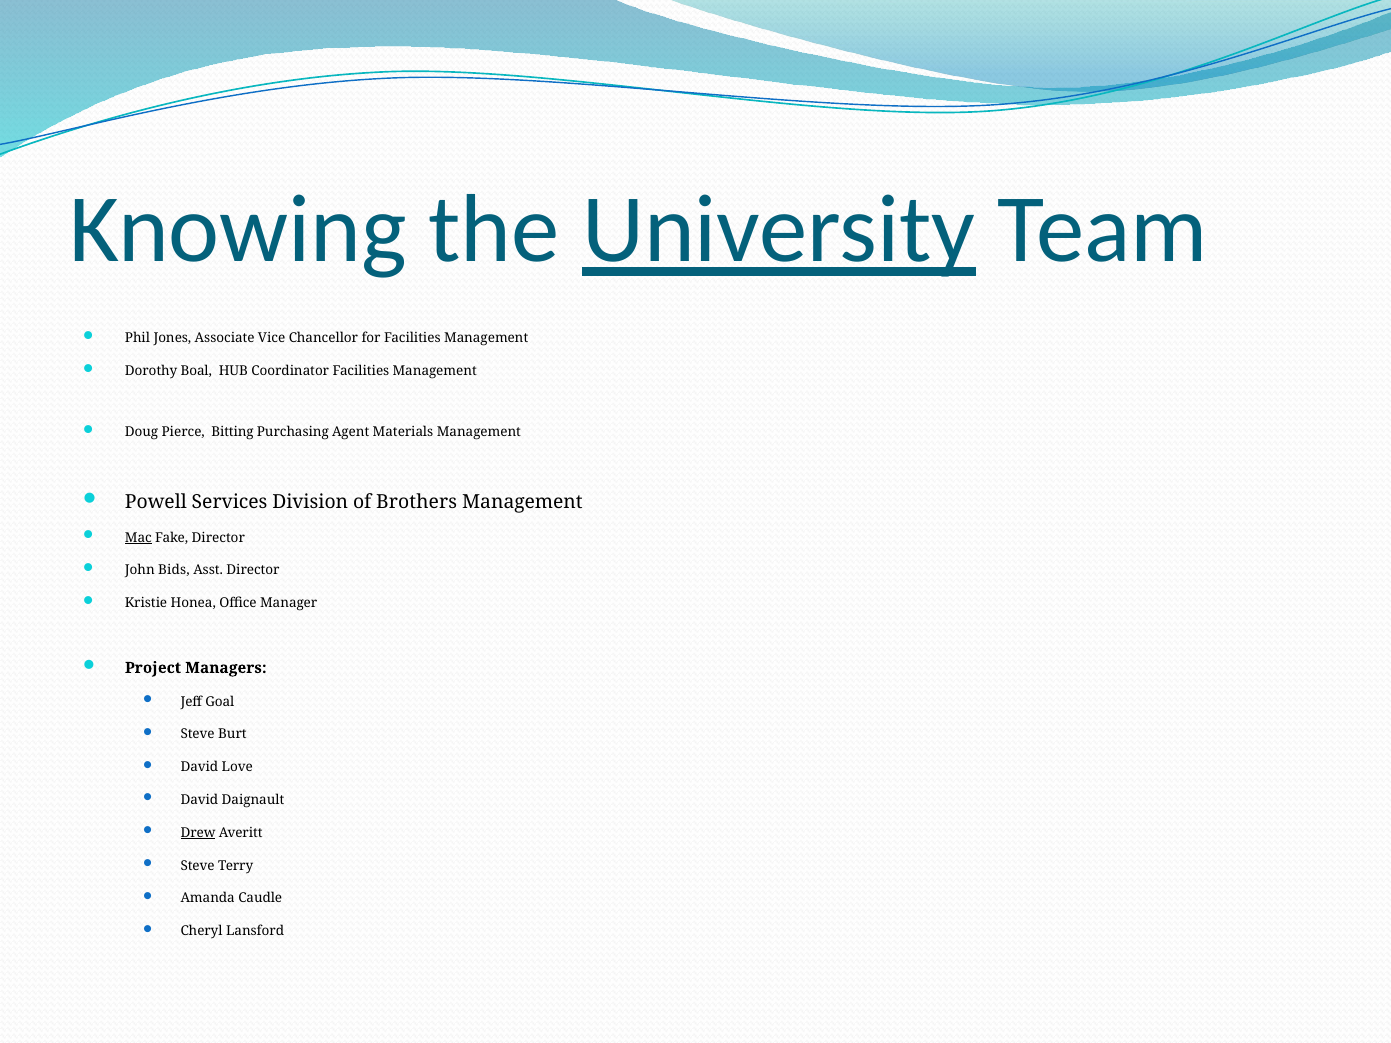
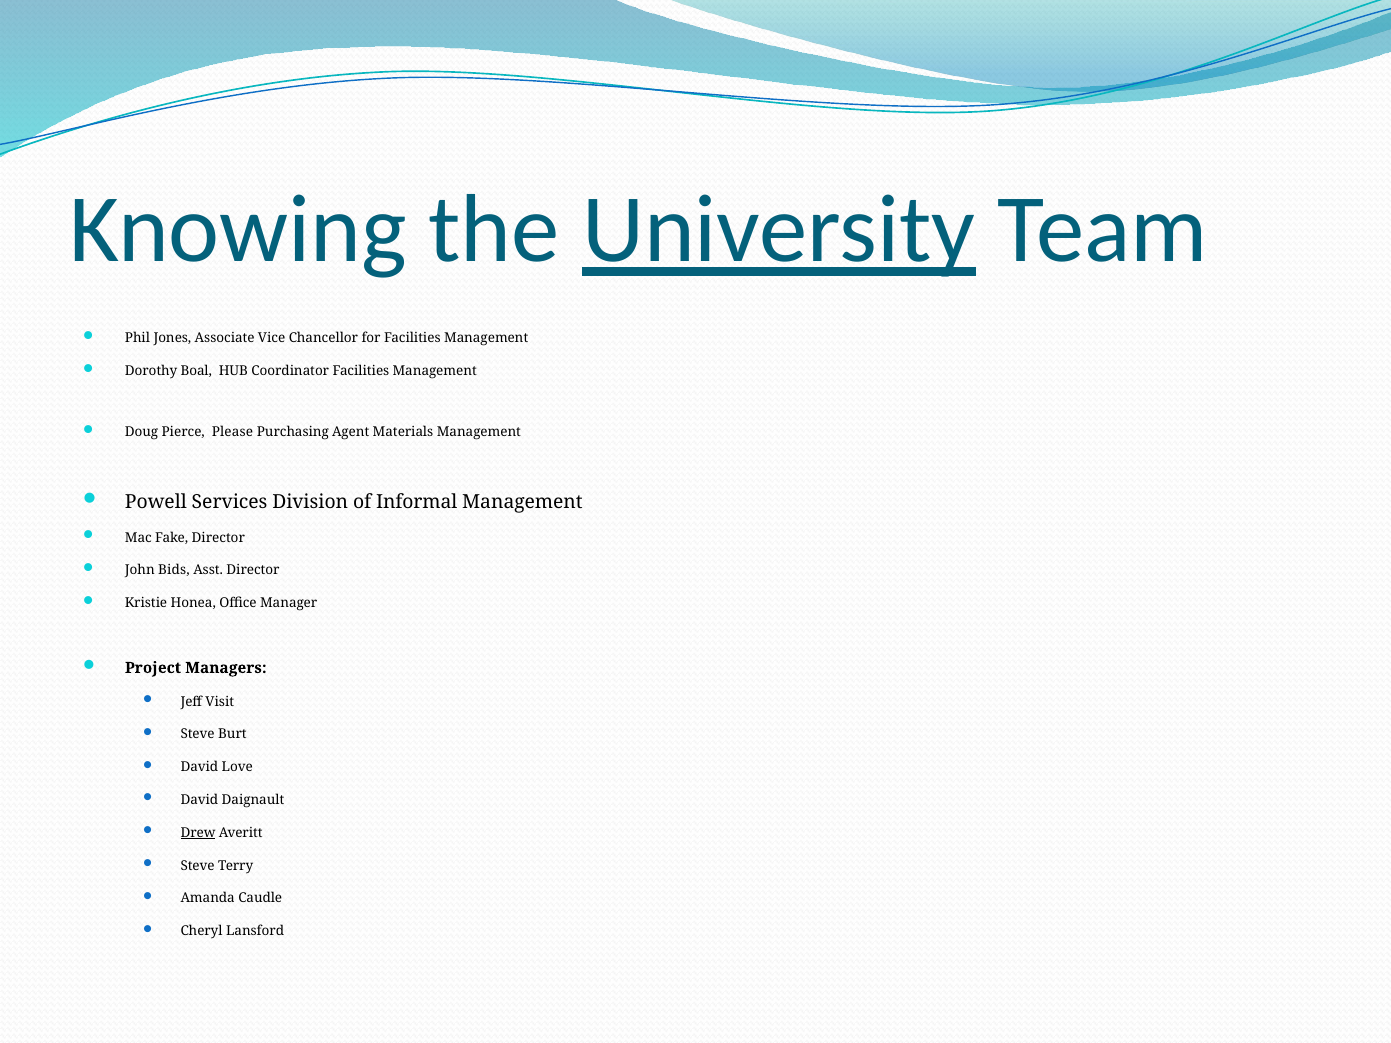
Bitting: Bitting -> Please (232, 432)
Brothers: Brothers -> Informal (417, 502)
Mac underline: present -> none (138, 538)
Goal: Goal -> Visit (220, 702)
